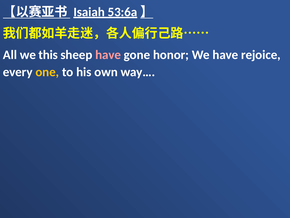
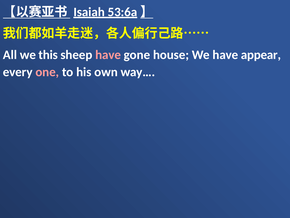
honor: honor -> house (171, 55)
rejoice: rejoice -> appear (261, 55)
one colour: yellow -> pink (47, 72)
